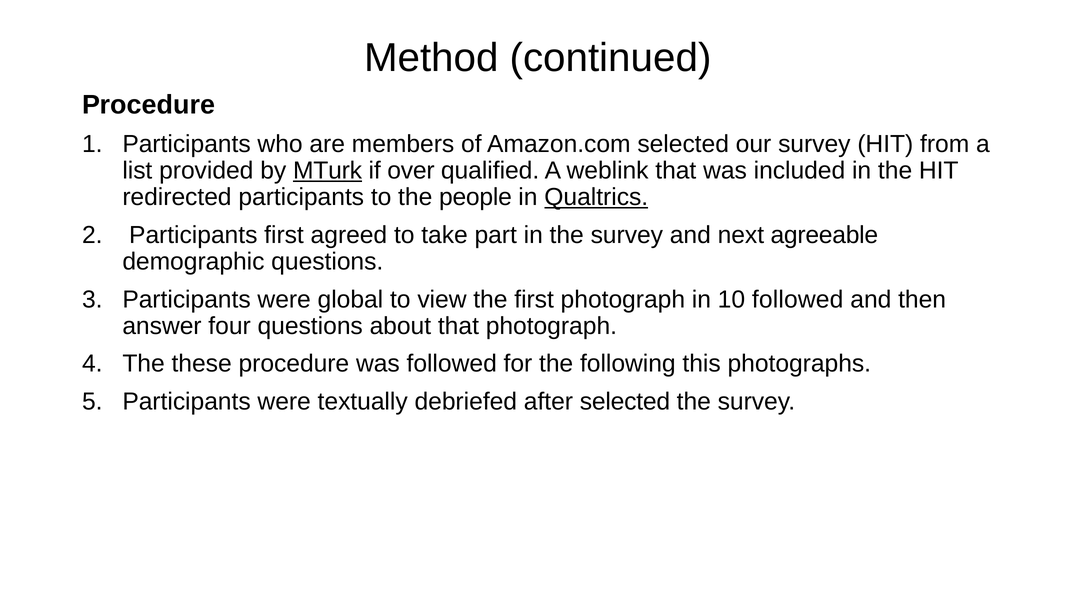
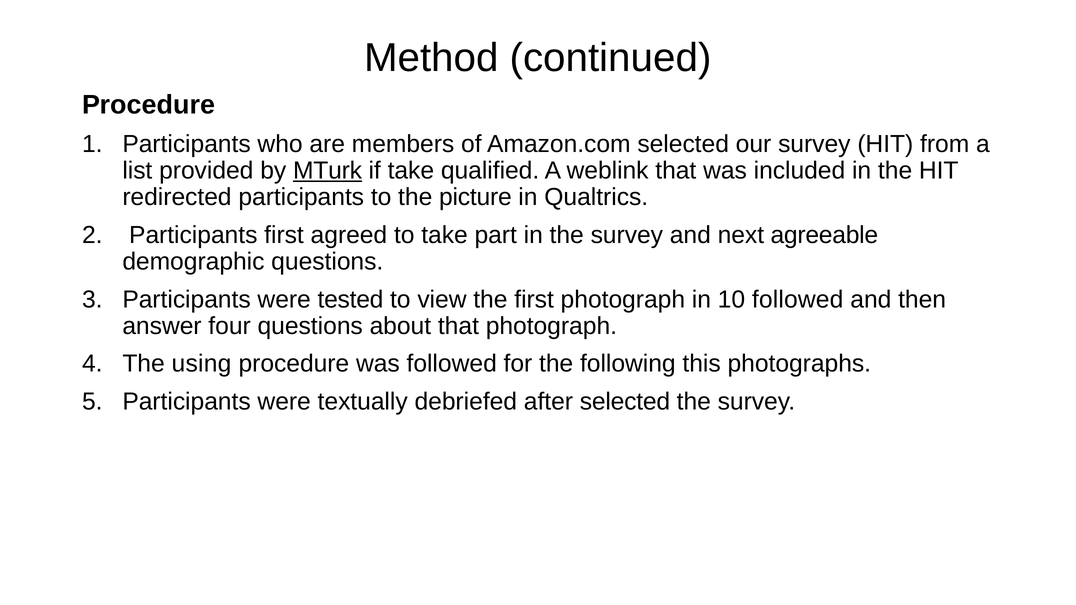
if over: over -> take (411, 171)
people: people -> picture (475, 197)
Qualtrics underline: present -> none (596, 197)
global: global -> tested (351, 300)
these: these -> using (202, 364)
